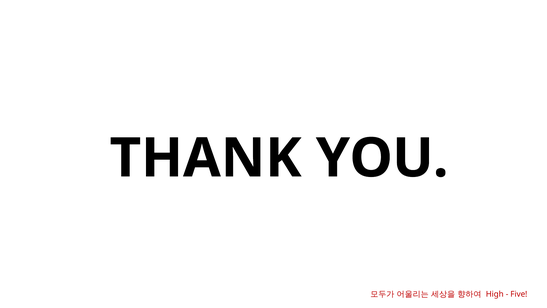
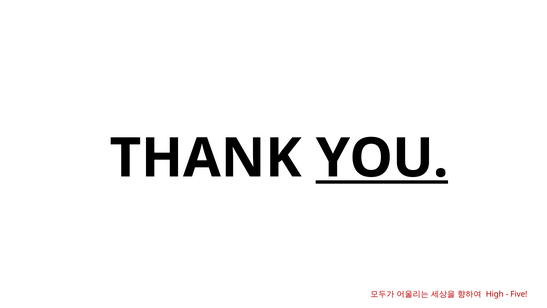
YOU underline: none -> present (382, 158)
